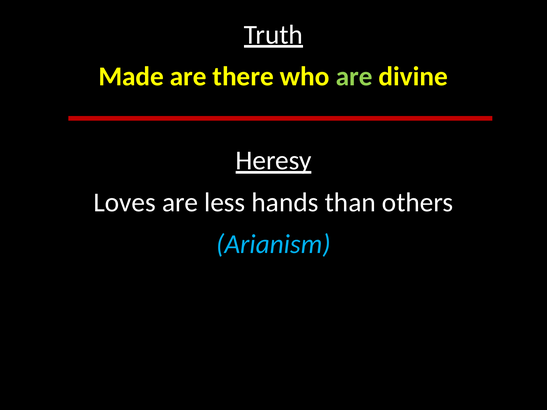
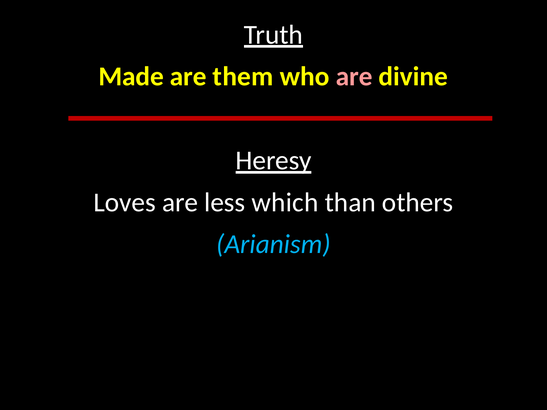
there: there -> them (243, 77)
are colour: light green -> pink (354, 77)
hands: hands -> which (285, 202)
